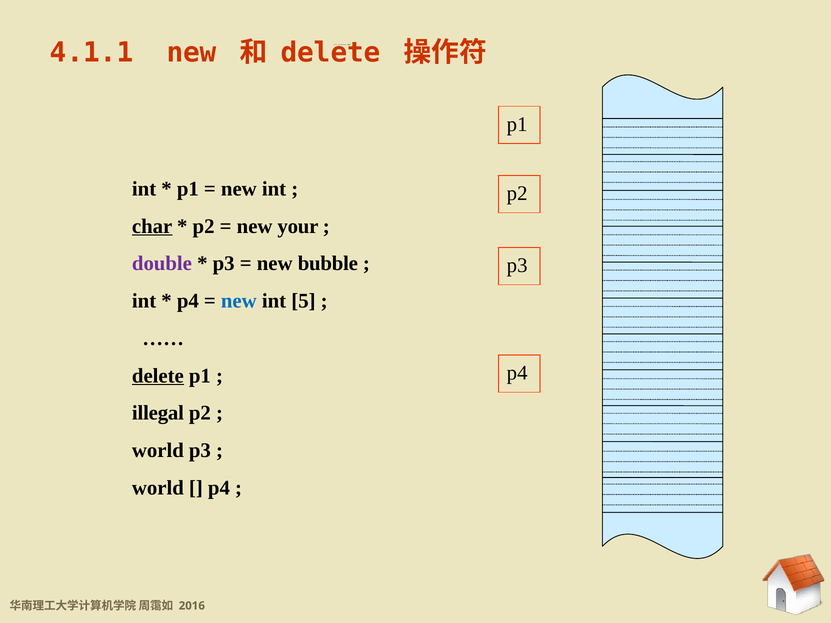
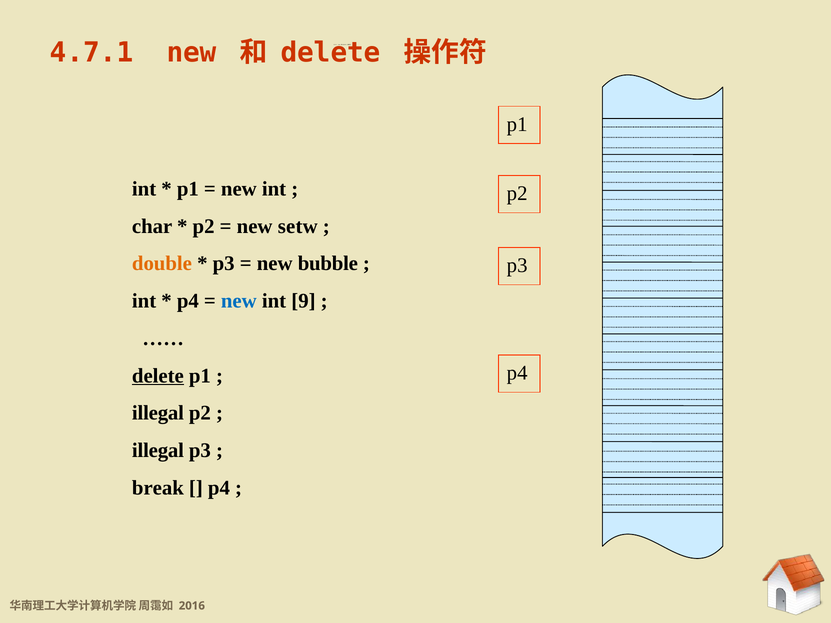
4.1.1: 4.1.1 -> 4.7.1 (92, 52)
char underline: present -> none (152, 226)
your: your -> setw (298, 226)
double colour: purple -> orange (162, 264)
5: 5 -> 9 (303, 301)
world: world -> illegal (158, 451)
world: world -> break (158, 488)
